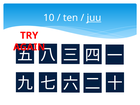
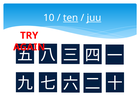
ten underline: none -> present (71, 18)
